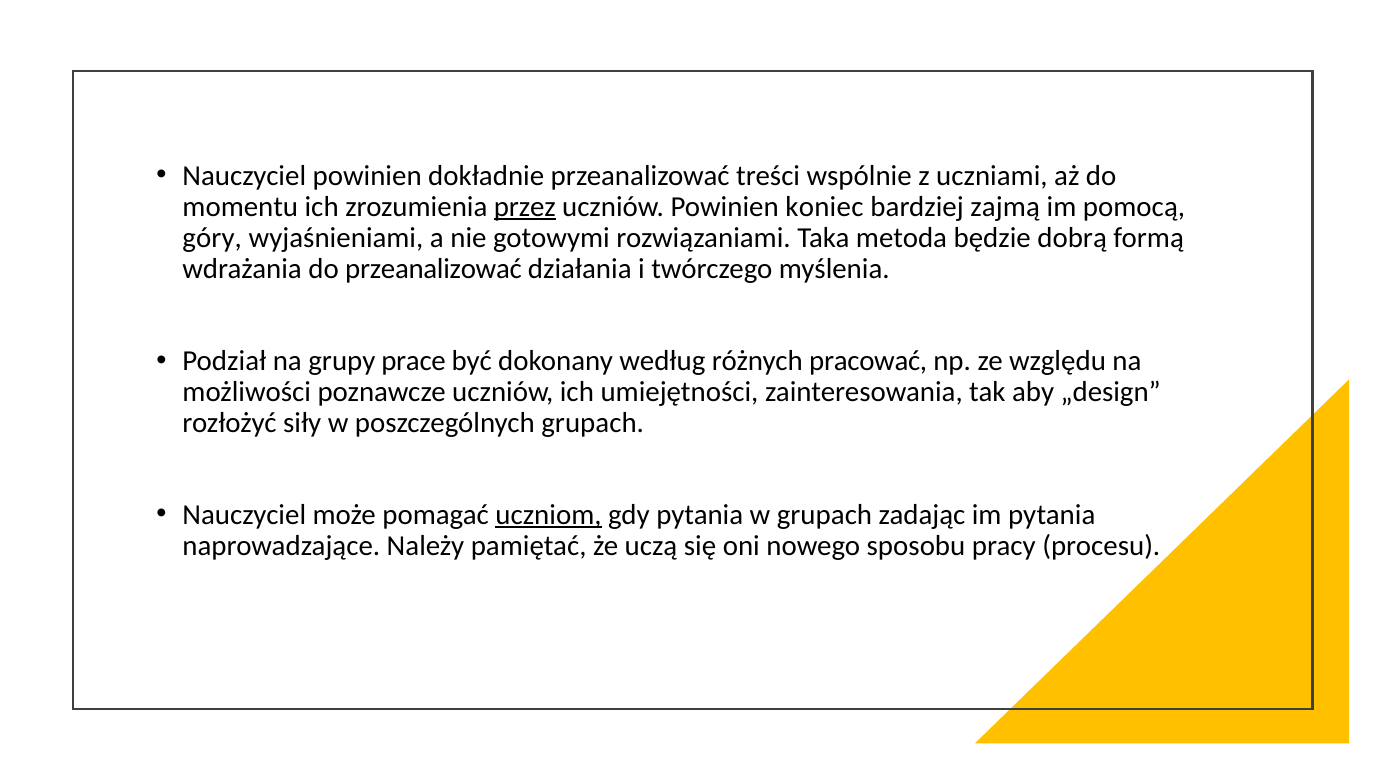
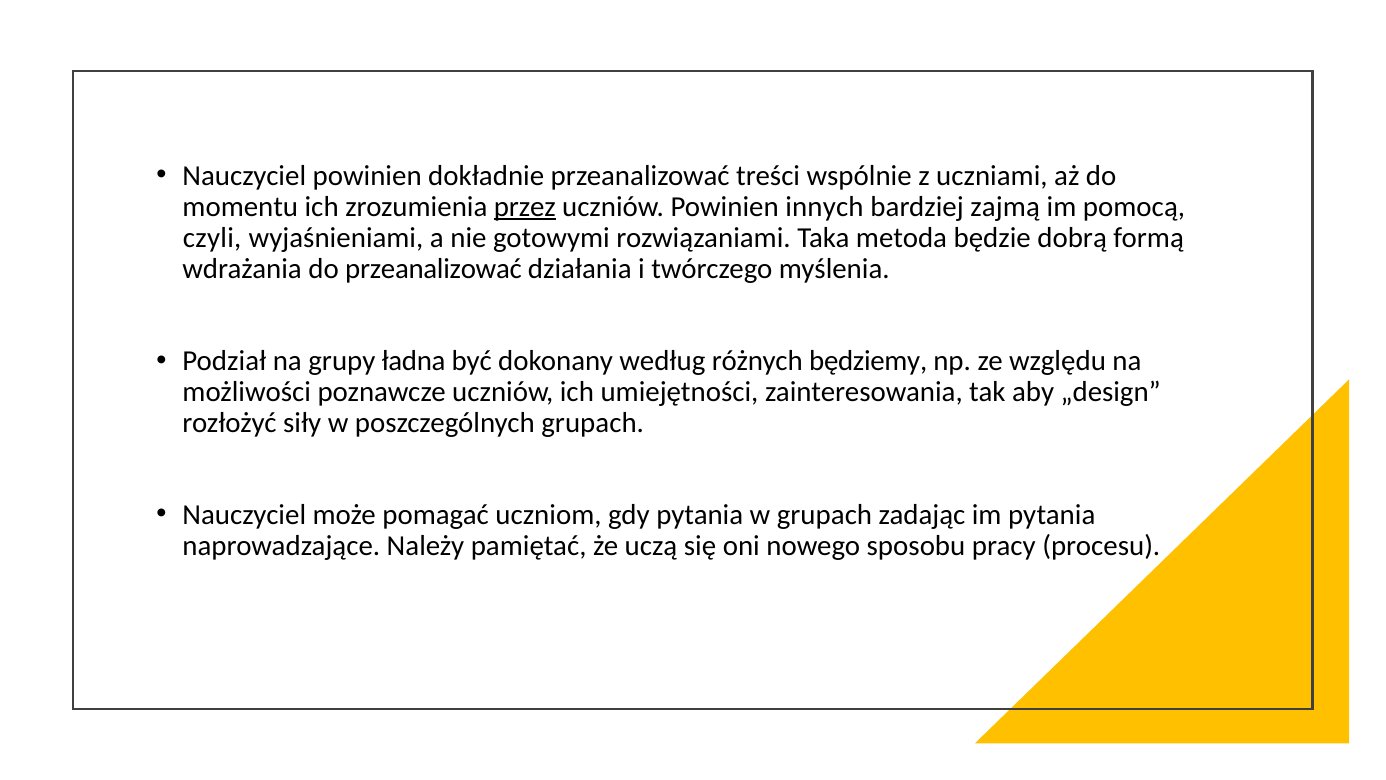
koniec: koniec -> innych (824, 207)
góry: góry -> czyli (212, 238)
prace: prace -> ładna (414, 361)
pracować: pracować -> będziemy (868, 361)
uczniom underline: present -> none (548, 514)
